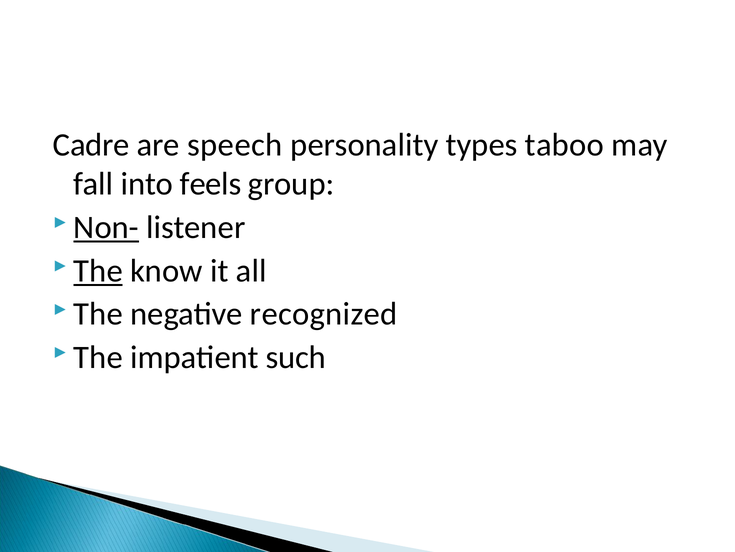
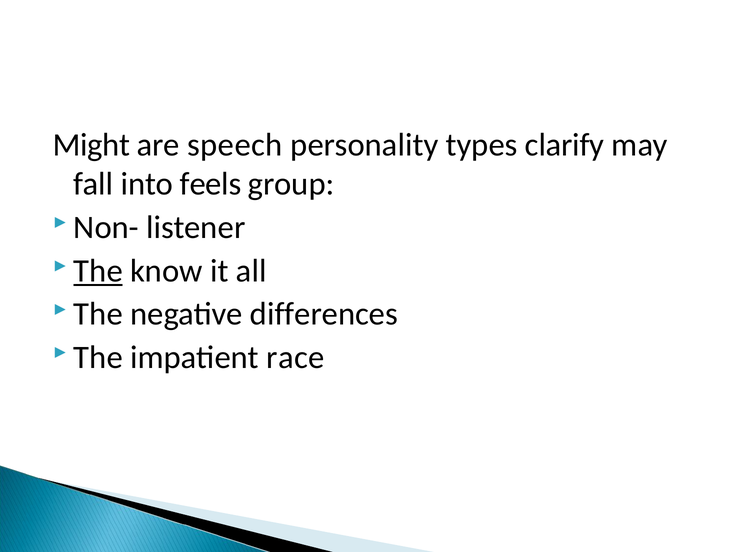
Cadre: Cadre -> Might (91, 145)
taboo: taboo -> clarify (565, 145)
Non- underline: present -> none (106, 227)
recognized: recognized -> differences (324, 314)
such: such -> race (295, 357)
